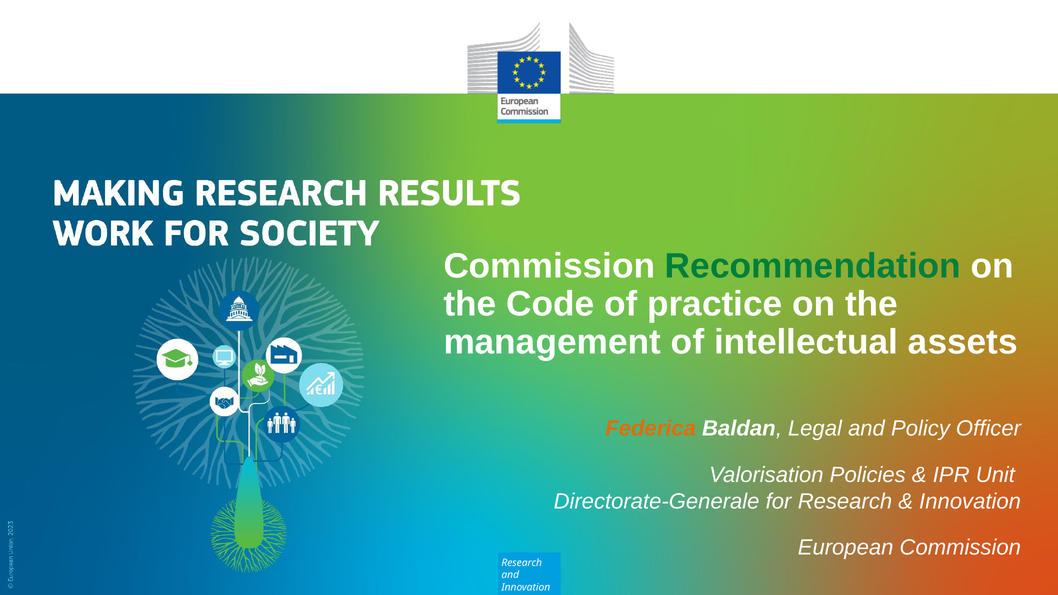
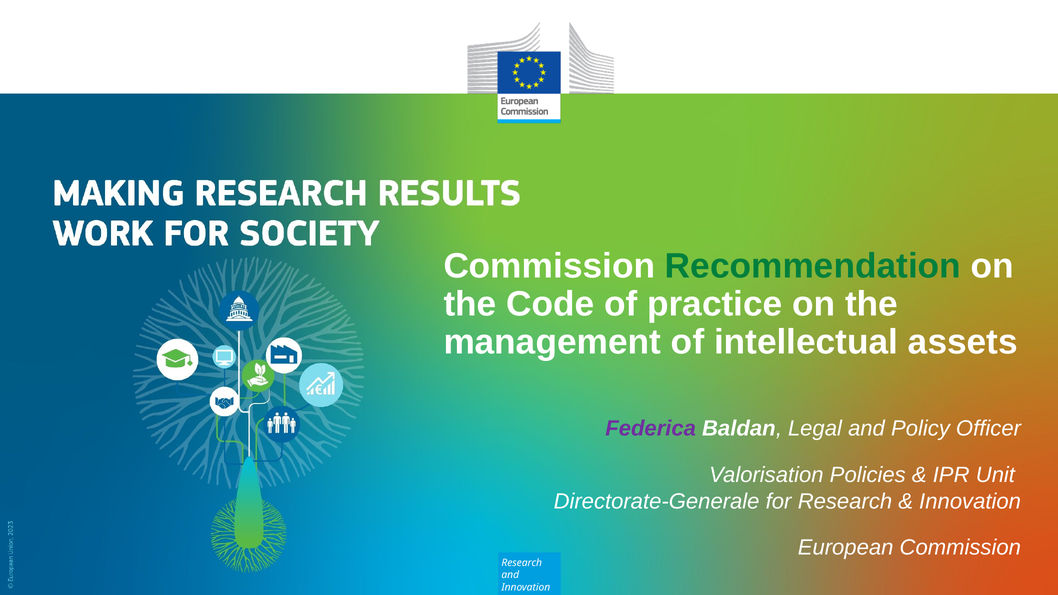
Federica colour: orange -> purple (651, 429)
